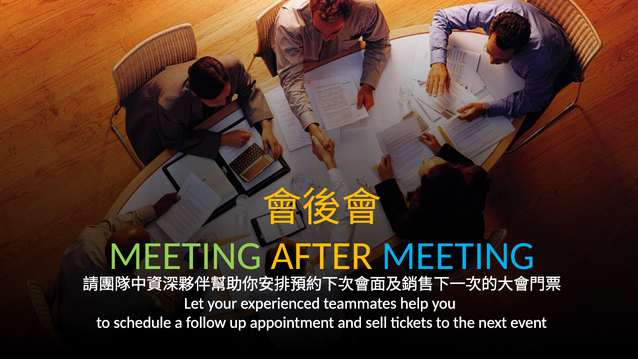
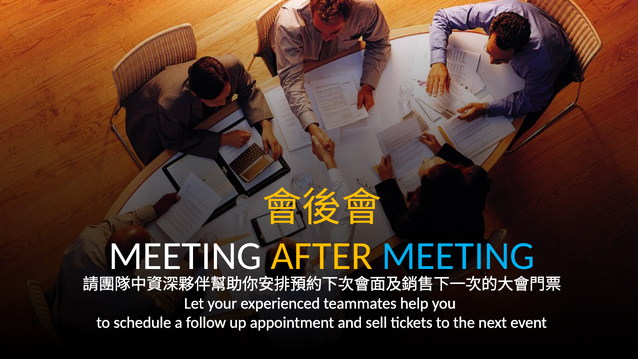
MEETING colour: light green -> white (185, 256)
